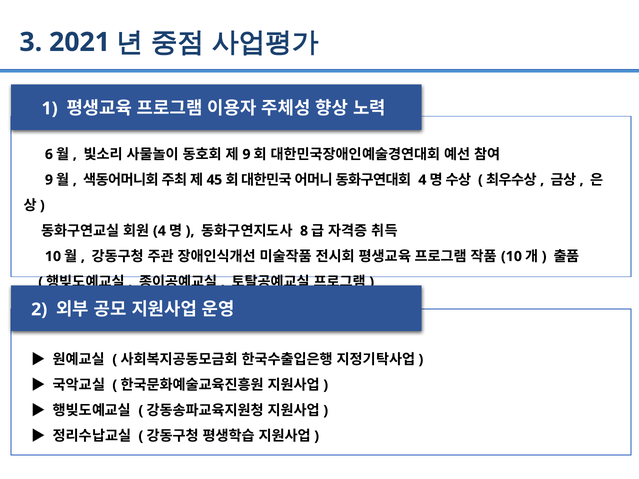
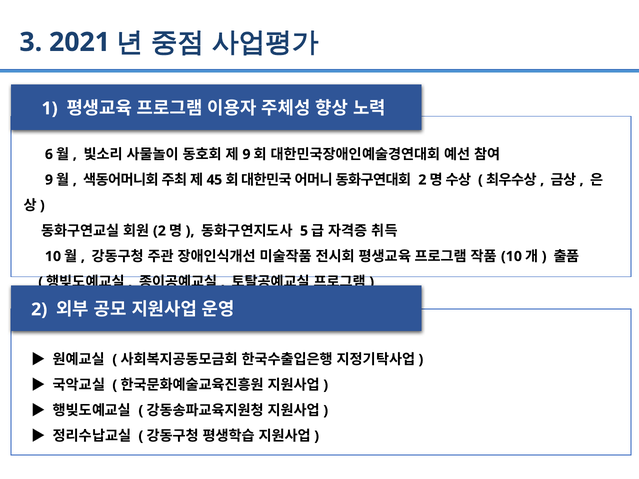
4: 4 -> 2 (422, 180)
4: 4 -> 2 (159, 231)
8: 8 -> 5 (304, 231)
